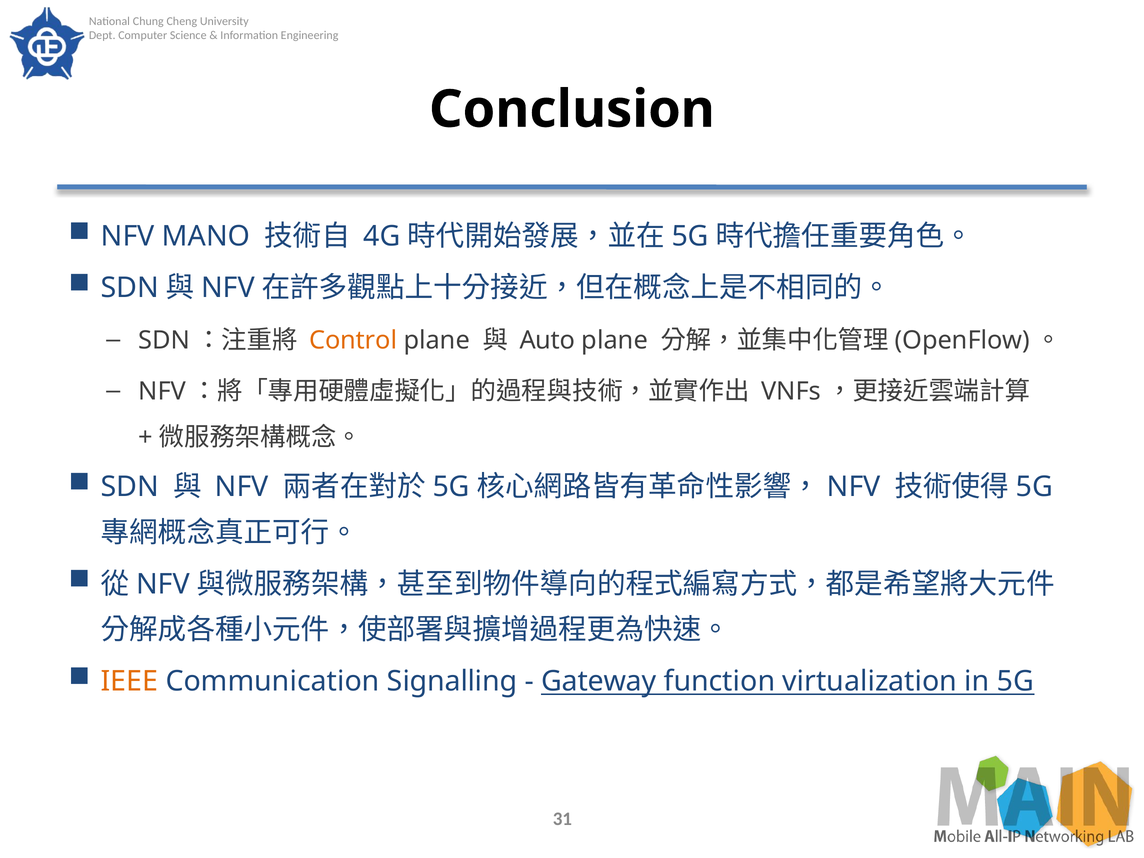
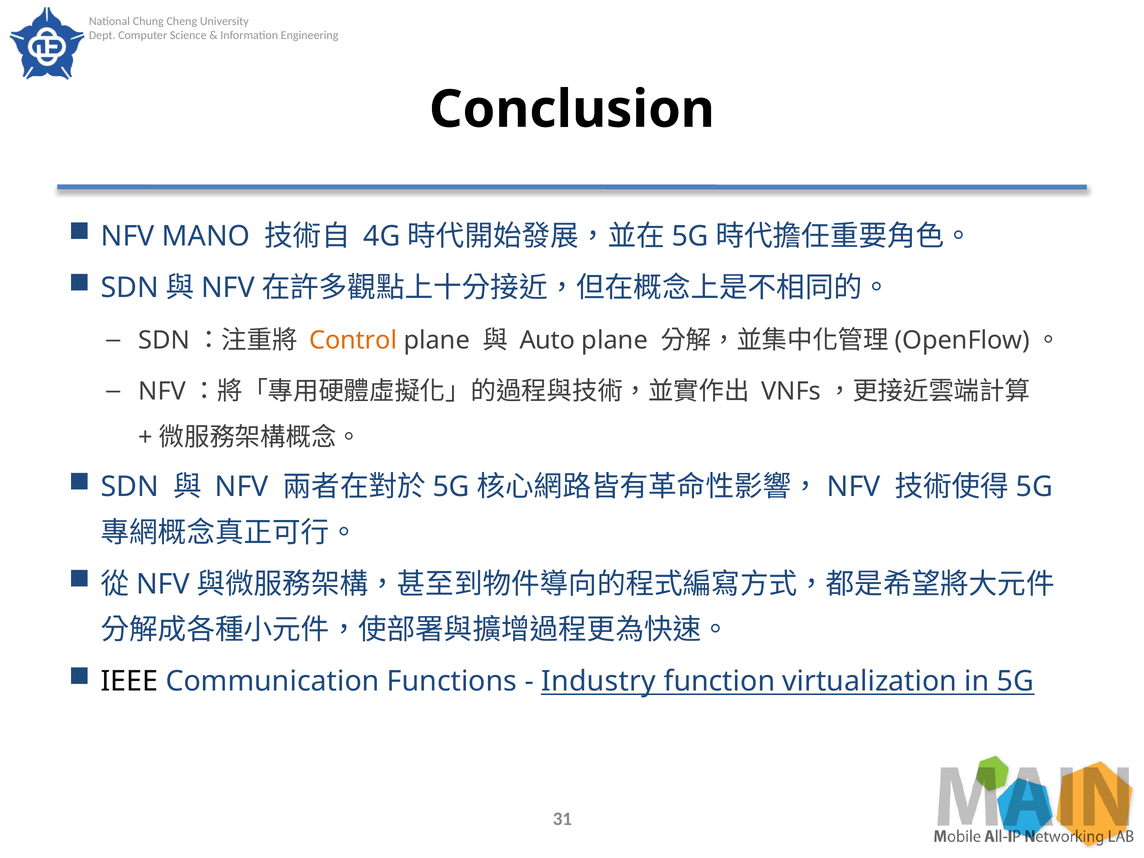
IEEE colour: orange -> black (129, 681)
Signalling: Signalling -> Functions (452, 681)
Gateway: Gateway -> Industry (599, 681)
